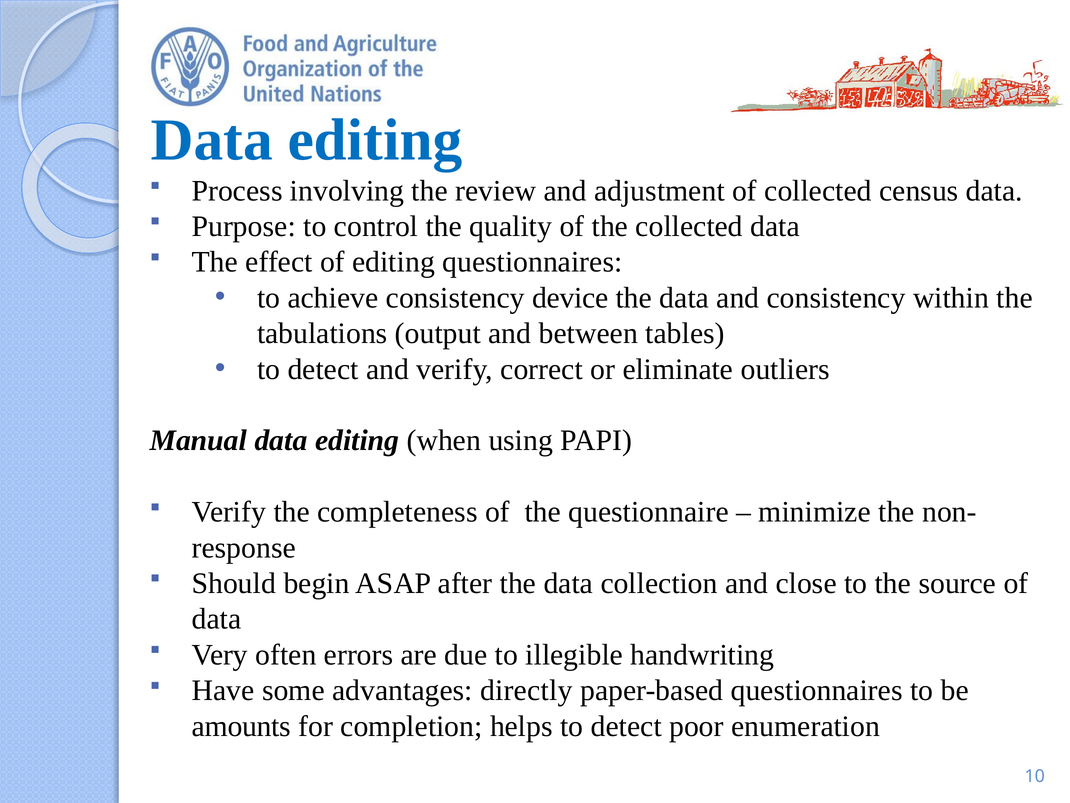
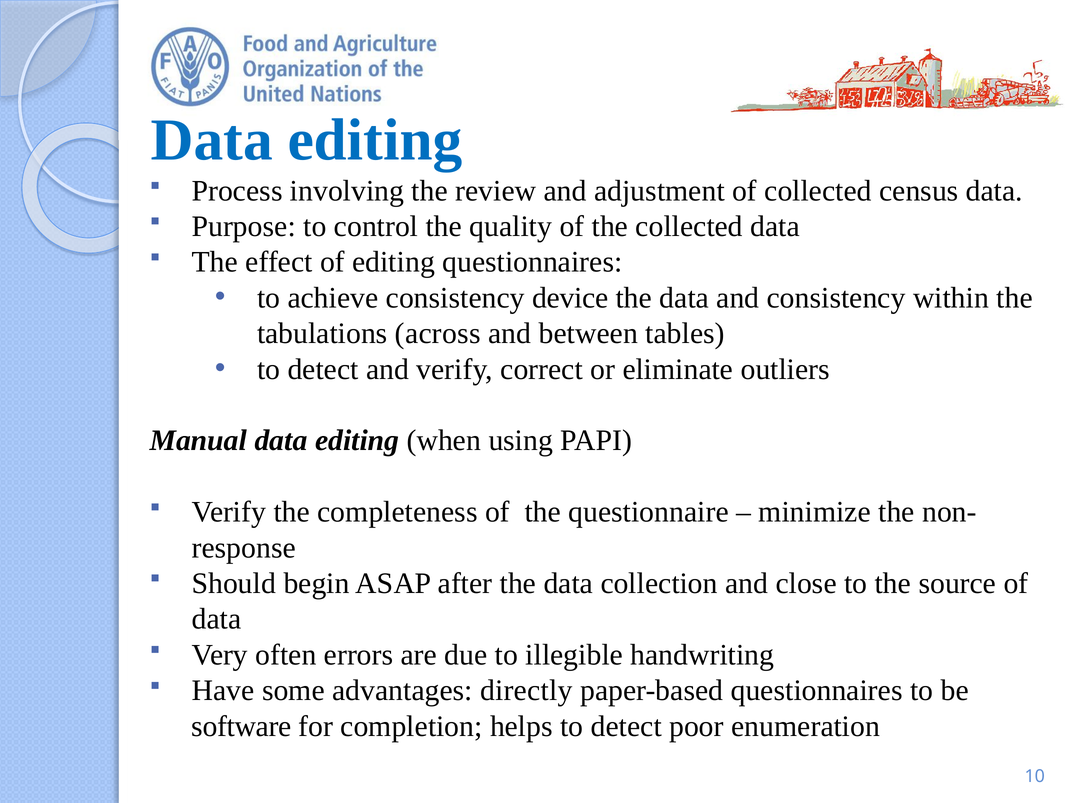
output: output -> across (438, 333)
amounts: amounts -> software (241, 726)
